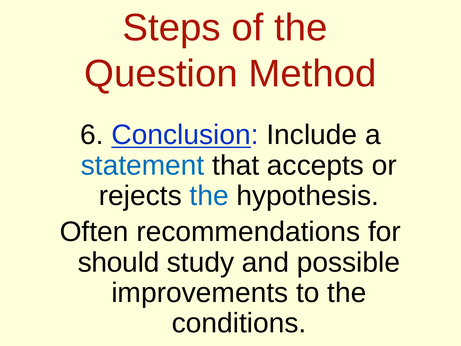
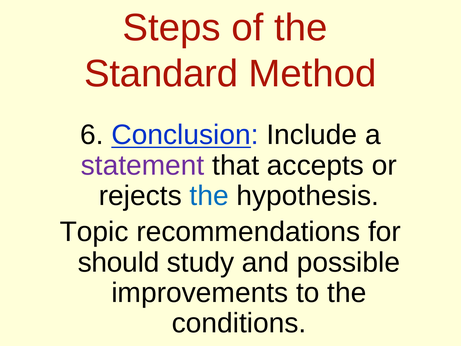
Question: Question -> Standard (161, 74)
statement colour: blue -> purple (143, 165)
Often: Often -> Topic (94, 232)
